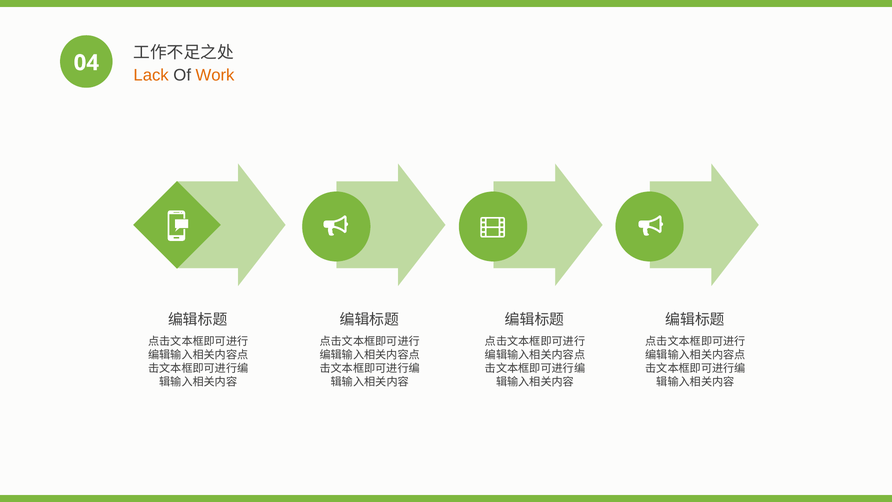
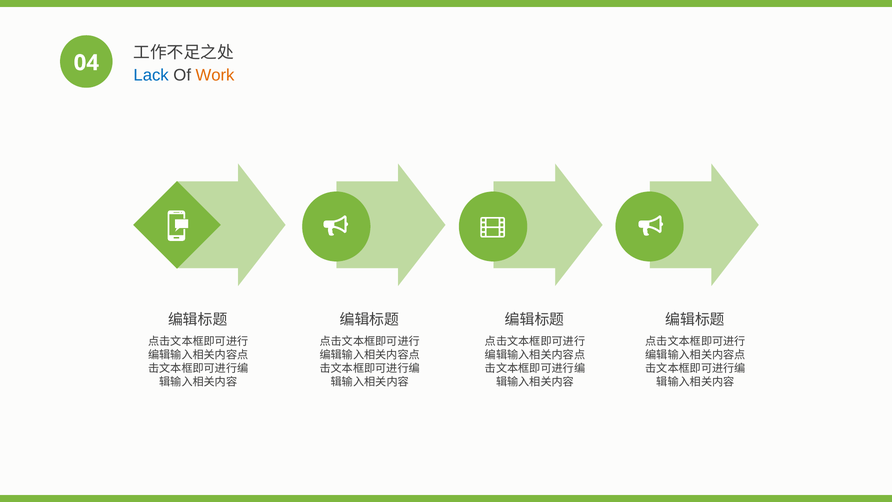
Lack colour: orange -> blue (151, 75)
